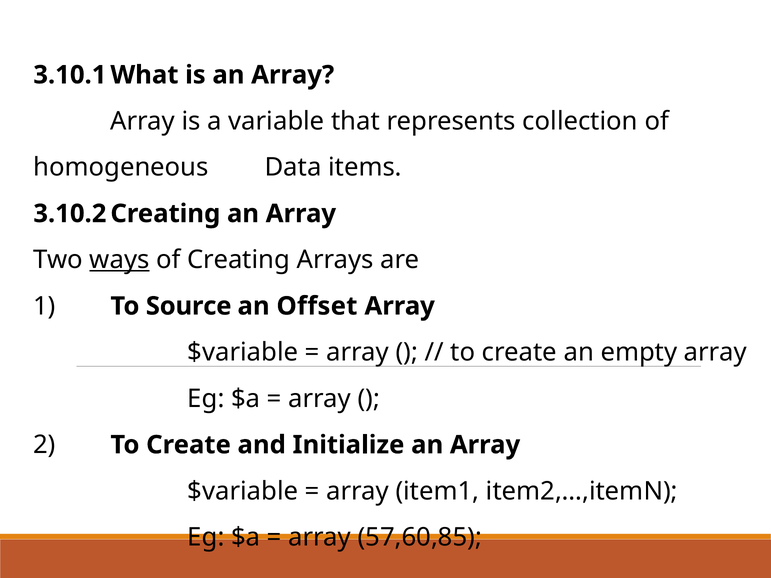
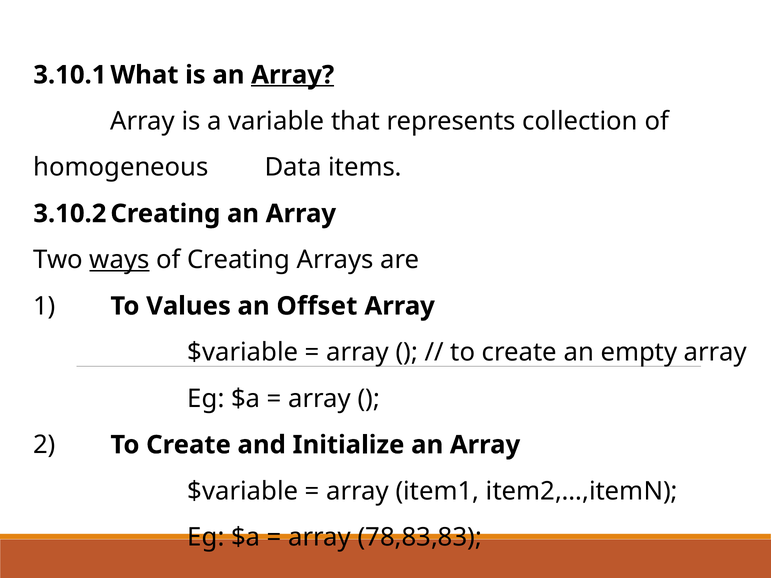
Array underline: none -> present (293, 75)
Source: Source -> Values (189, 306)
57,60,85: 57,60,85 -> 78,83,83 (420, 538)
